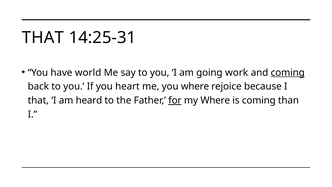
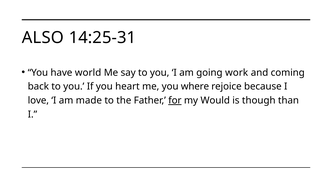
THAT: THAT -> ALSO (43, 37)
coming underline: present -> none (288, 72)
that: that -> love (38, 100)
heard: heard -> made (89, 100)
my Where: Where -> Would (215, 100)
is coming: coming -> though (259, 100)
